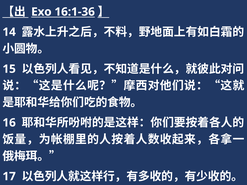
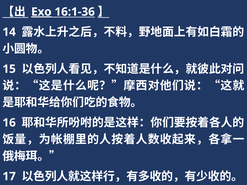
Exo underline: none -> present (41, 12)
